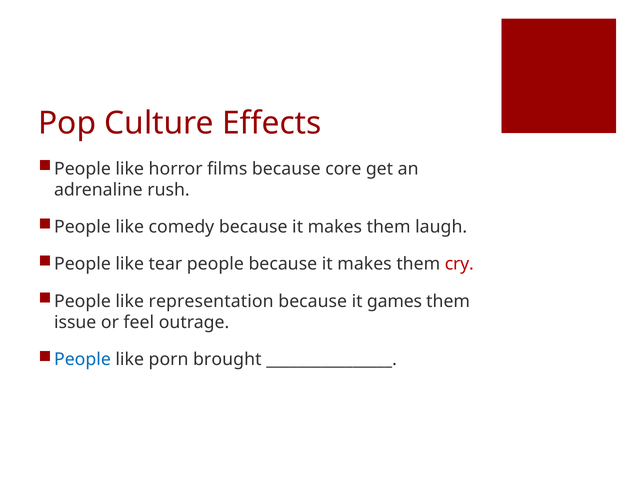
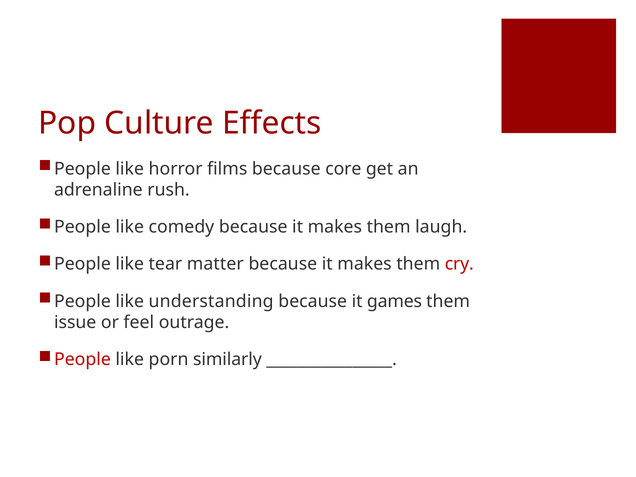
tear people: people -> matter (215, 264)
representation: representation -> understanding (211, 301)
People colour: blue -> red (82, 360)
brought: brought -> similarly (227, 360)
